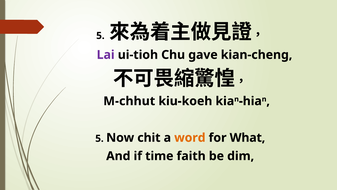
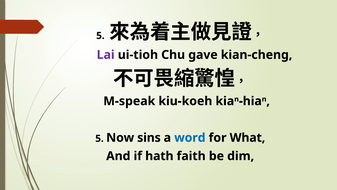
M-chhut: M-chhut -> M-speak (129, 101)
chit: chit -> sins (149, 137)
word colour: orange -> blue (190, 137)
time: time -> hath (159, 156)
